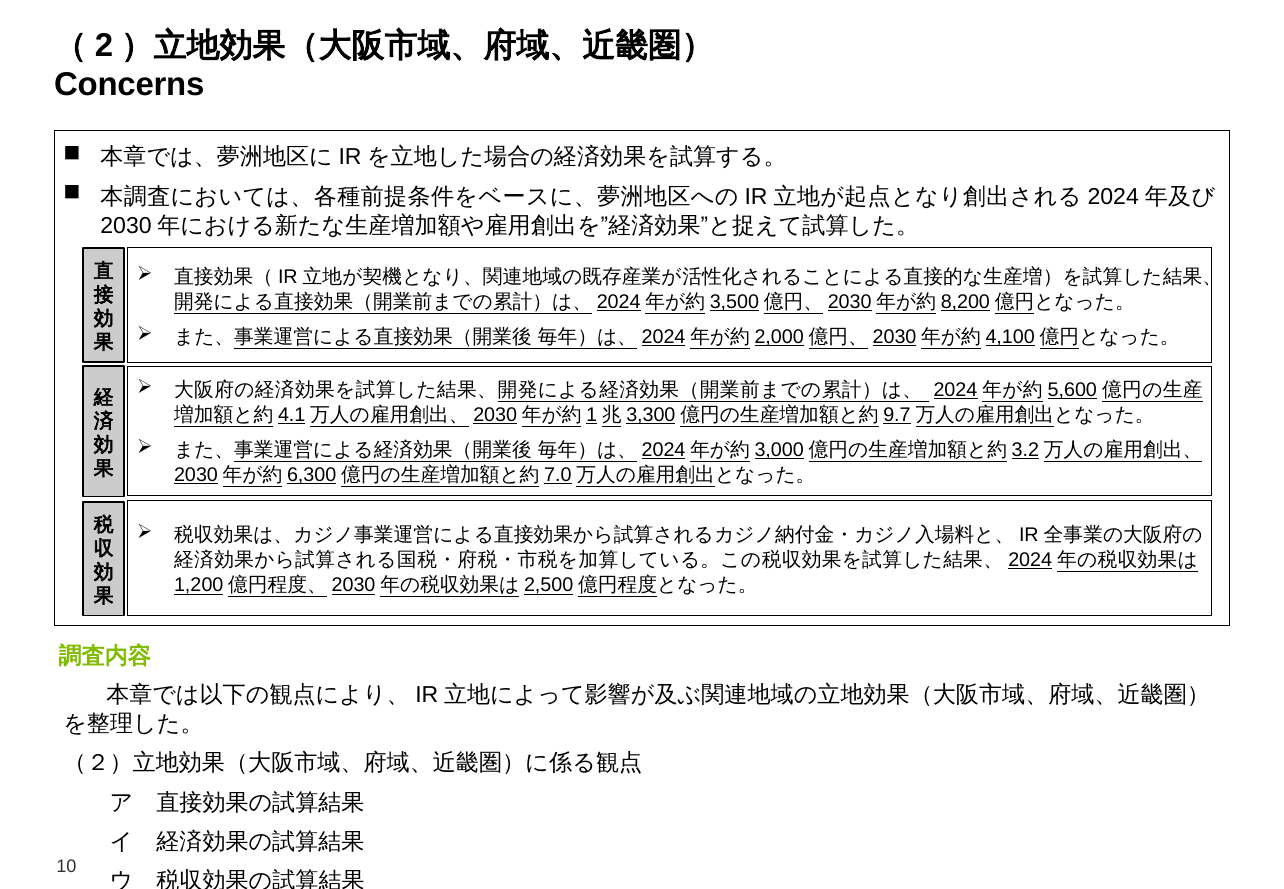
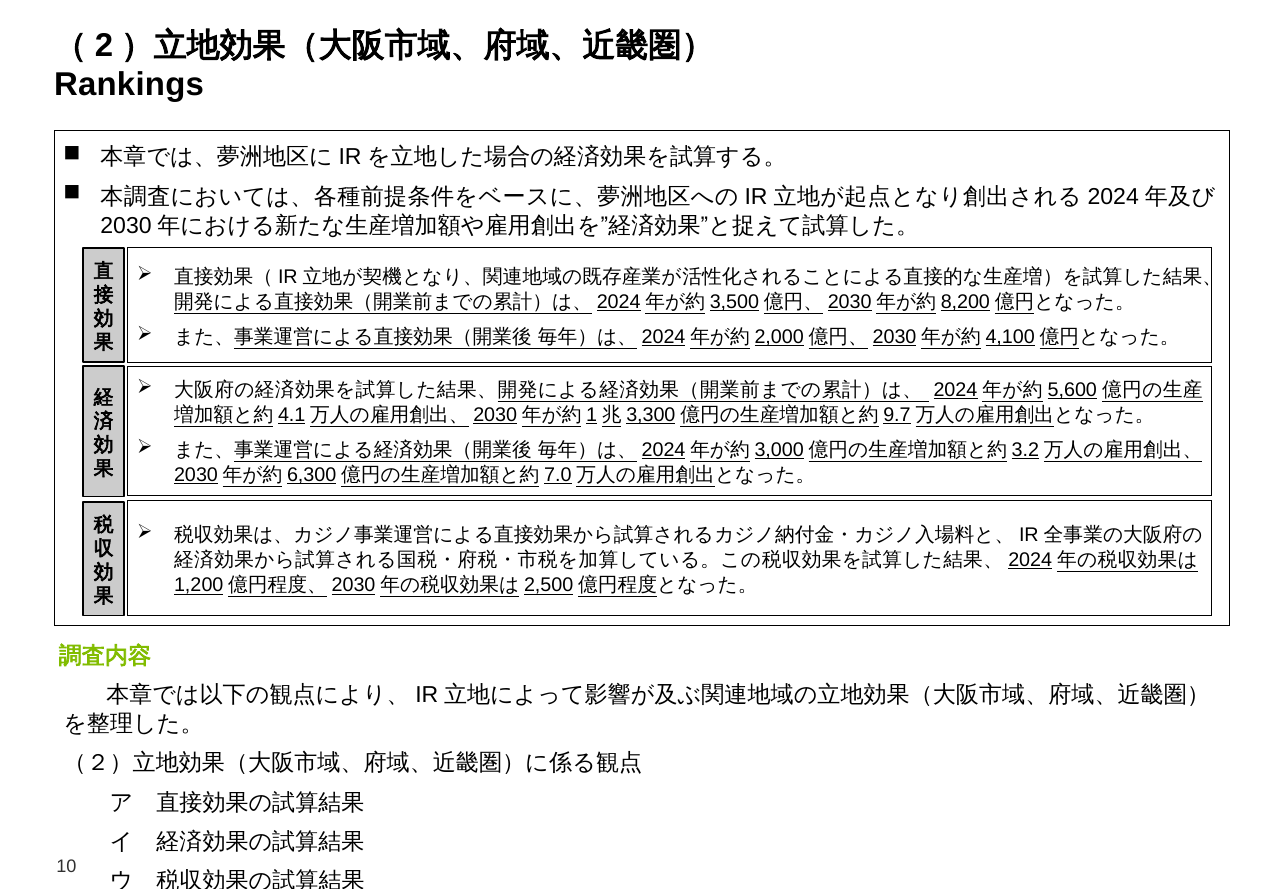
Concerns: Concerns -> Rankings (129, 85)
